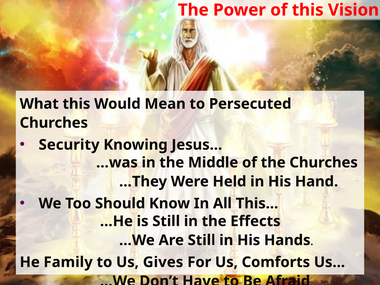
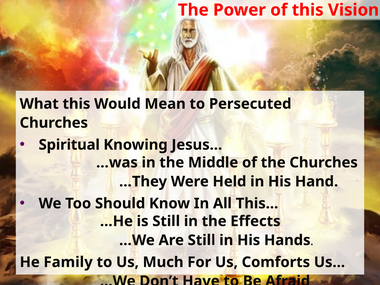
Security: Security -> Spiritual (69, 145)
Gives: Gives -> Much (163, 262)
